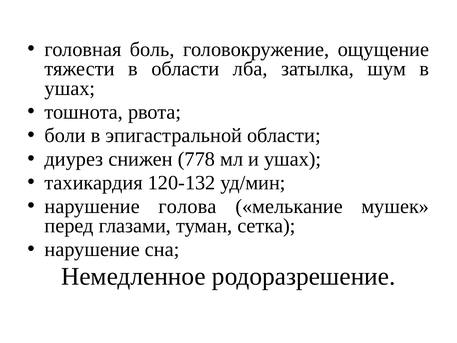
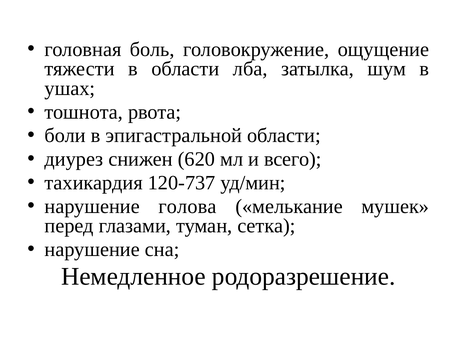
778: 778 -> 620 (197, 159)
и ушах: ушах -> всего (293, 159)
120-132: 120-132 -> 120-737 (182, 183)
